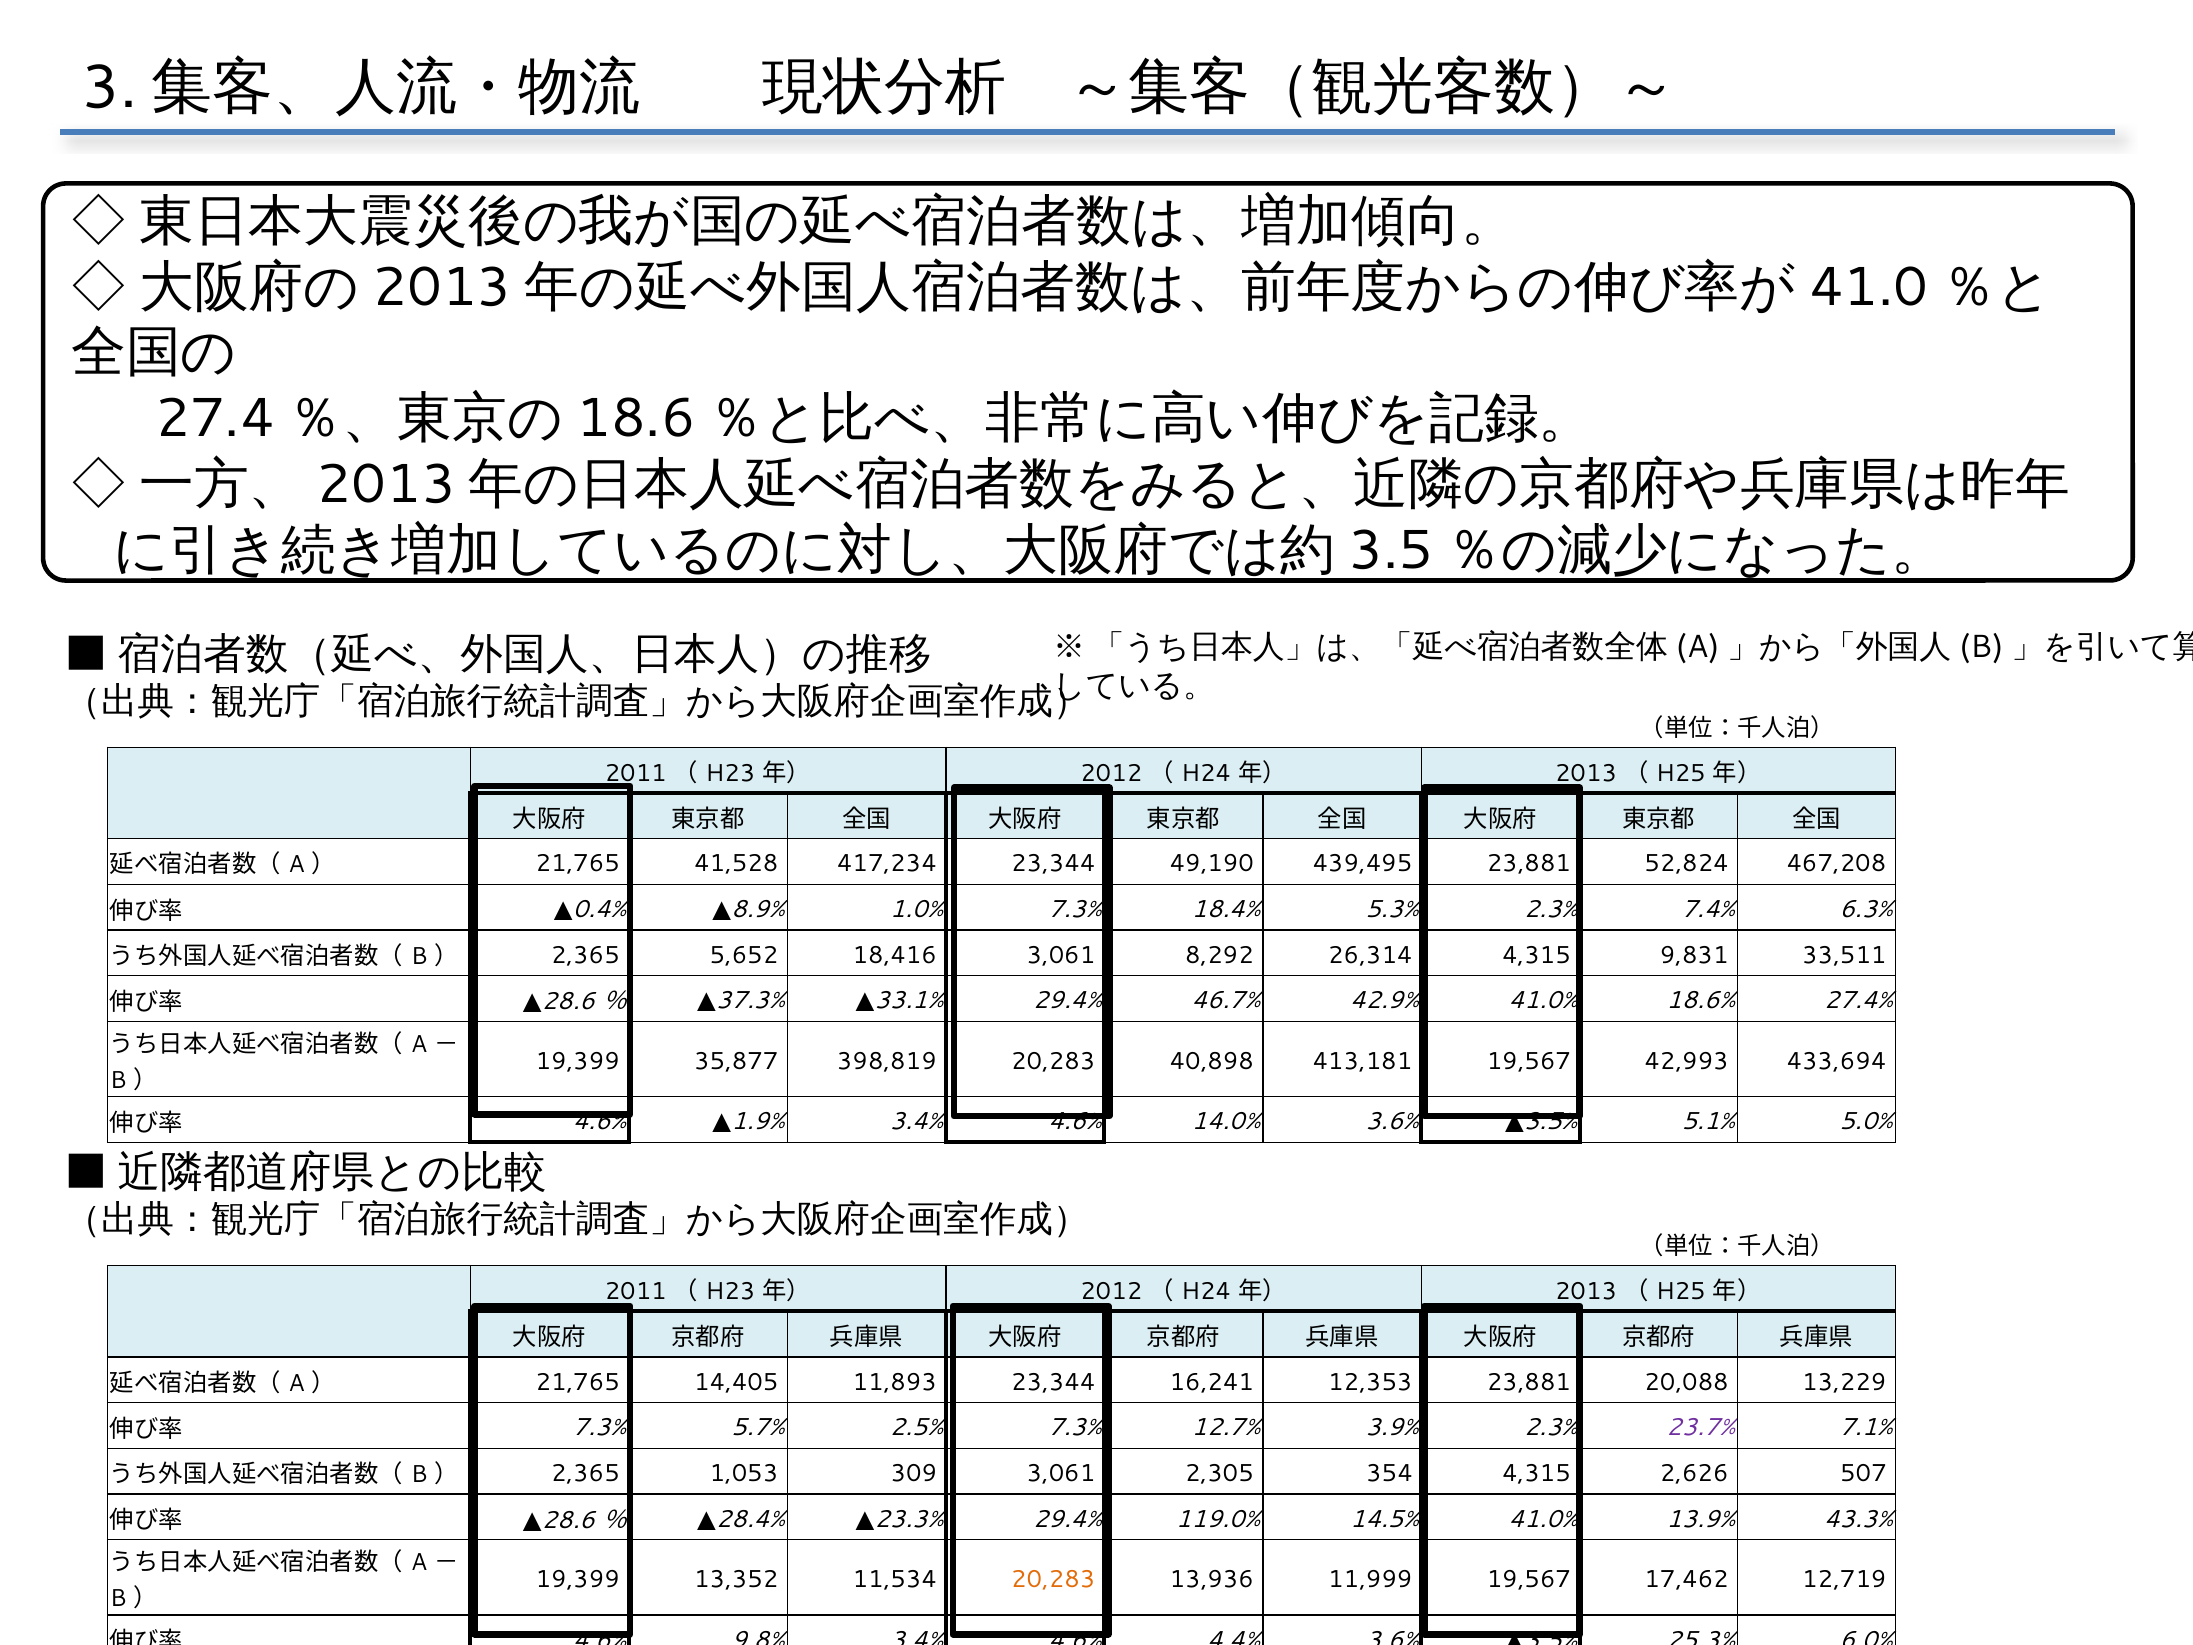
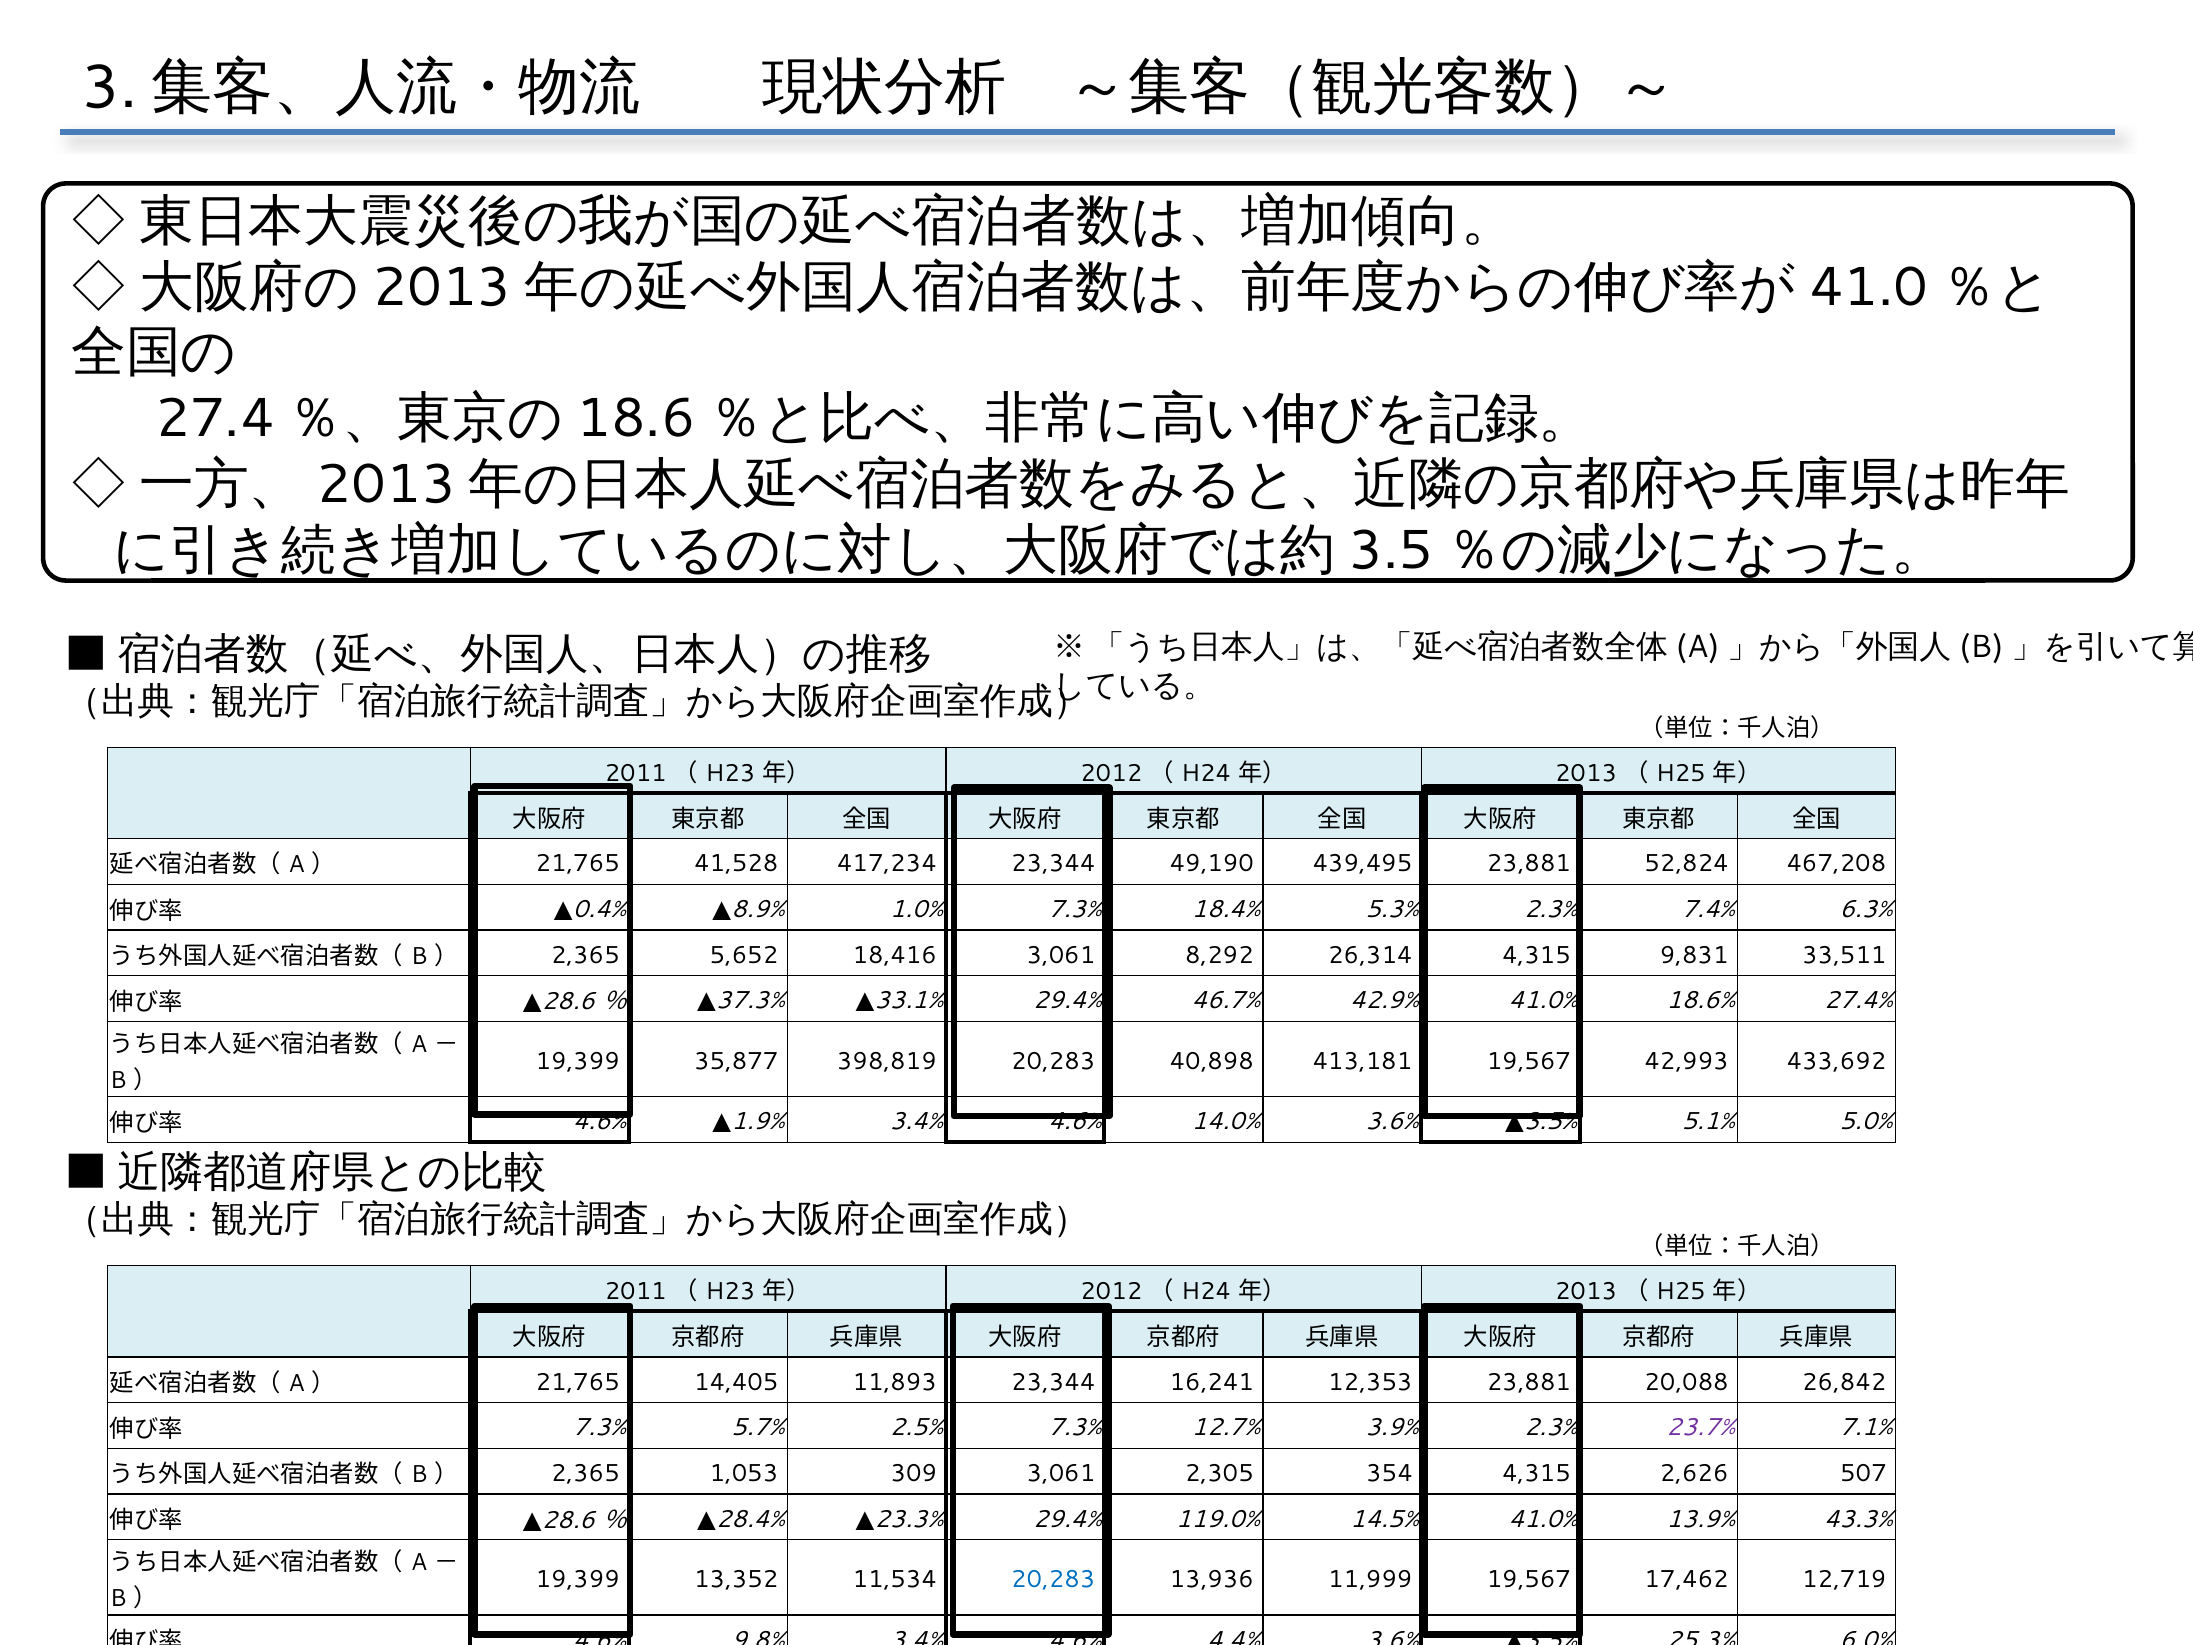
433,694: 433,694 -> 433,692 (1836, 1061)
13,229: 13,229 -> 26,842 (1844, 1382)
20,283 colour: orange -> blue (1053, 1579)
